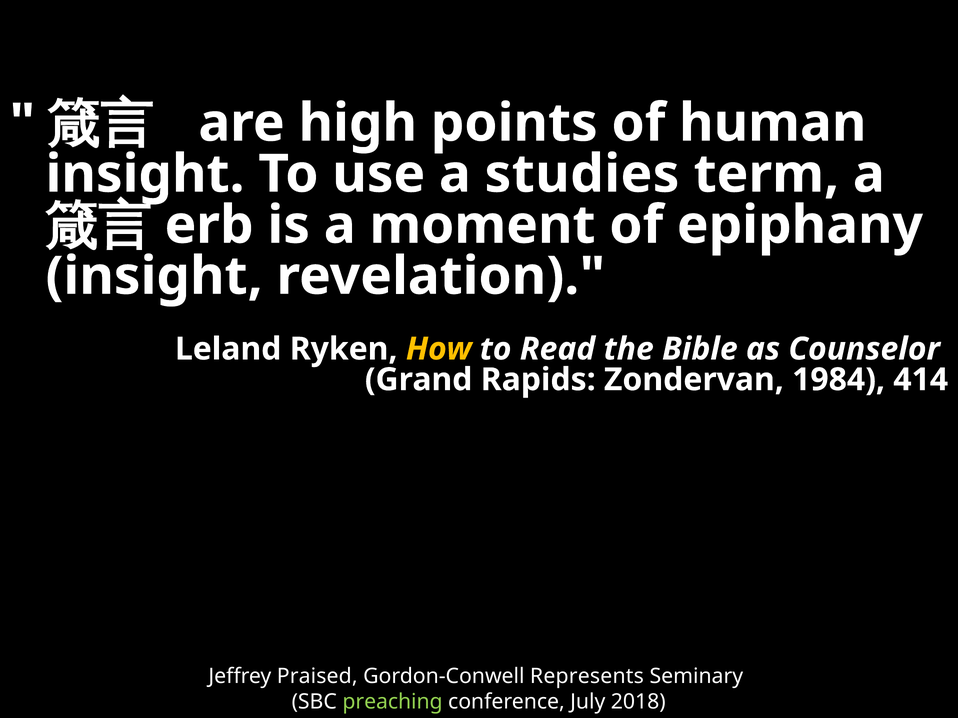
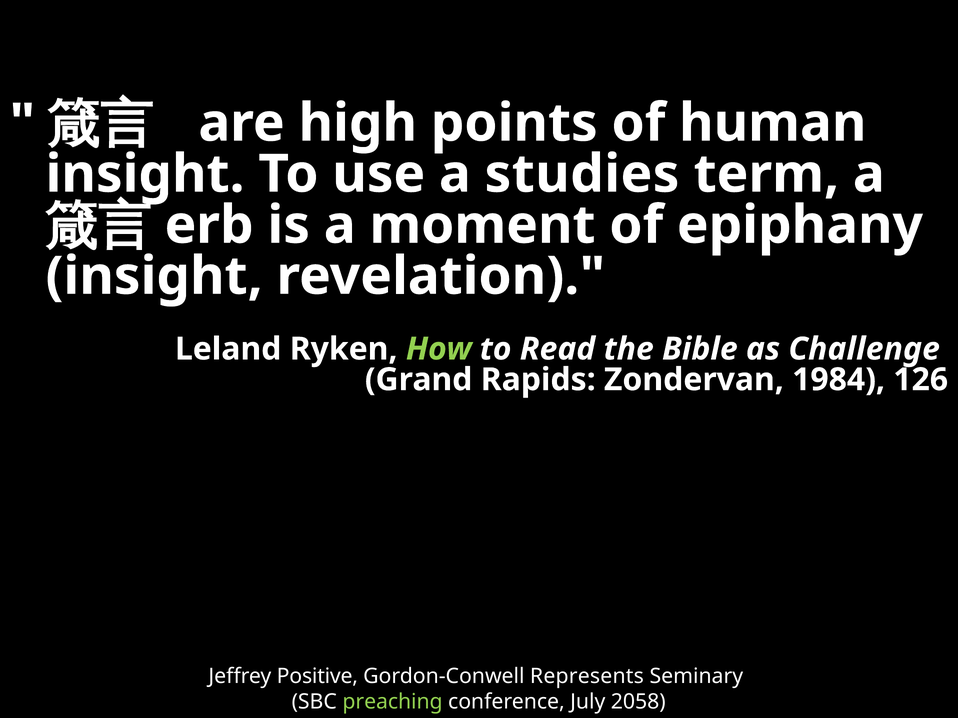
How colour: yellow -> light green (439, 349)
Counselor: Counselor -> Challenge (864, 349)
414: 414 -> 126 (921, 380)
Praised: Praised -> Positive (317, 677)
2018: 2018 -> 2058 (638, 702)
